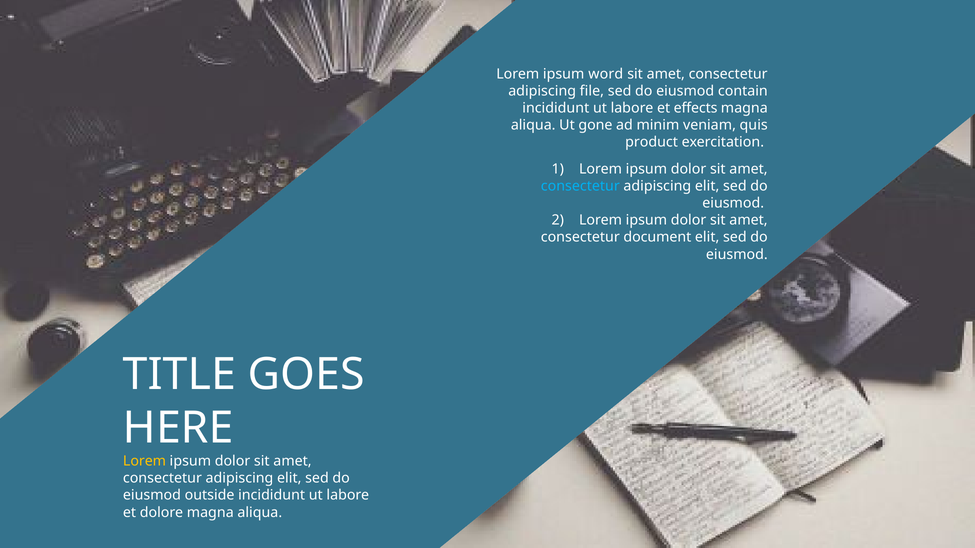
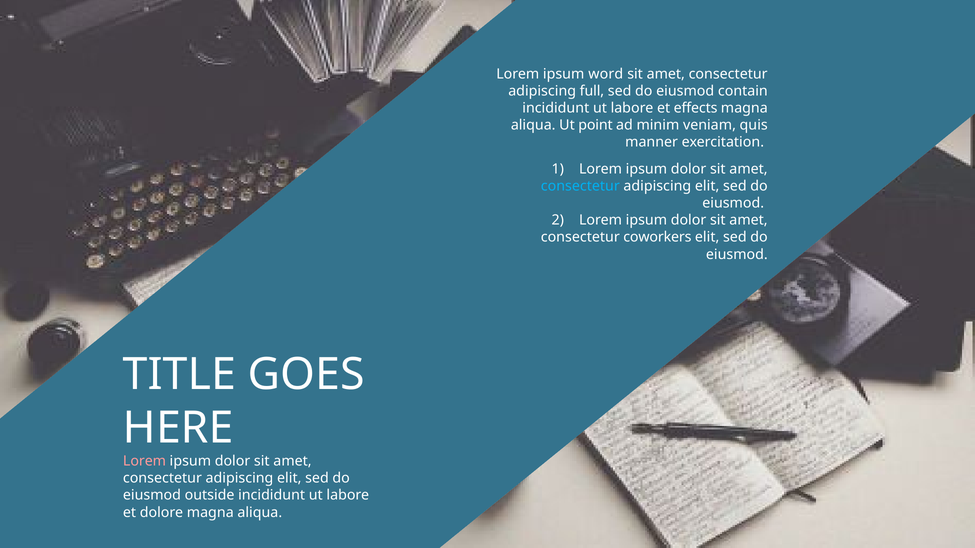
file: file -> full (592, 91)
gone: gone -> point (595, 125)
product: product -> manner (652, 142)
document: document -> coworkers (657, 237)
Lorem colour: yellow -> pink (145, 462)
